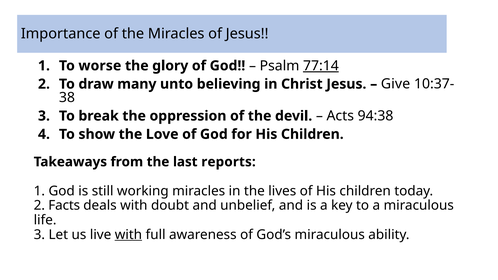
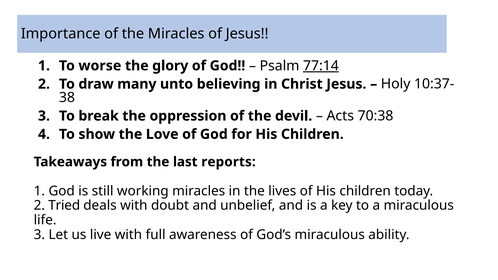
Give: Give -> Holy (396, 84)
94:38: 94:38 -> 70:38 (376, 116)
Facts: Facts -> Tried (64, 206)
with underline: present -> none (128, 235)
